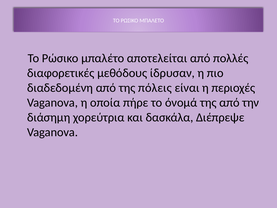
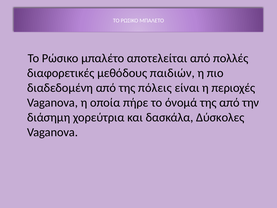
ίδρυσαν: ίδρυσαν -> παιδιών (172, 73)
Διέπρεψε: Διέπρεψε -> Δύσκολες (220, 117)
